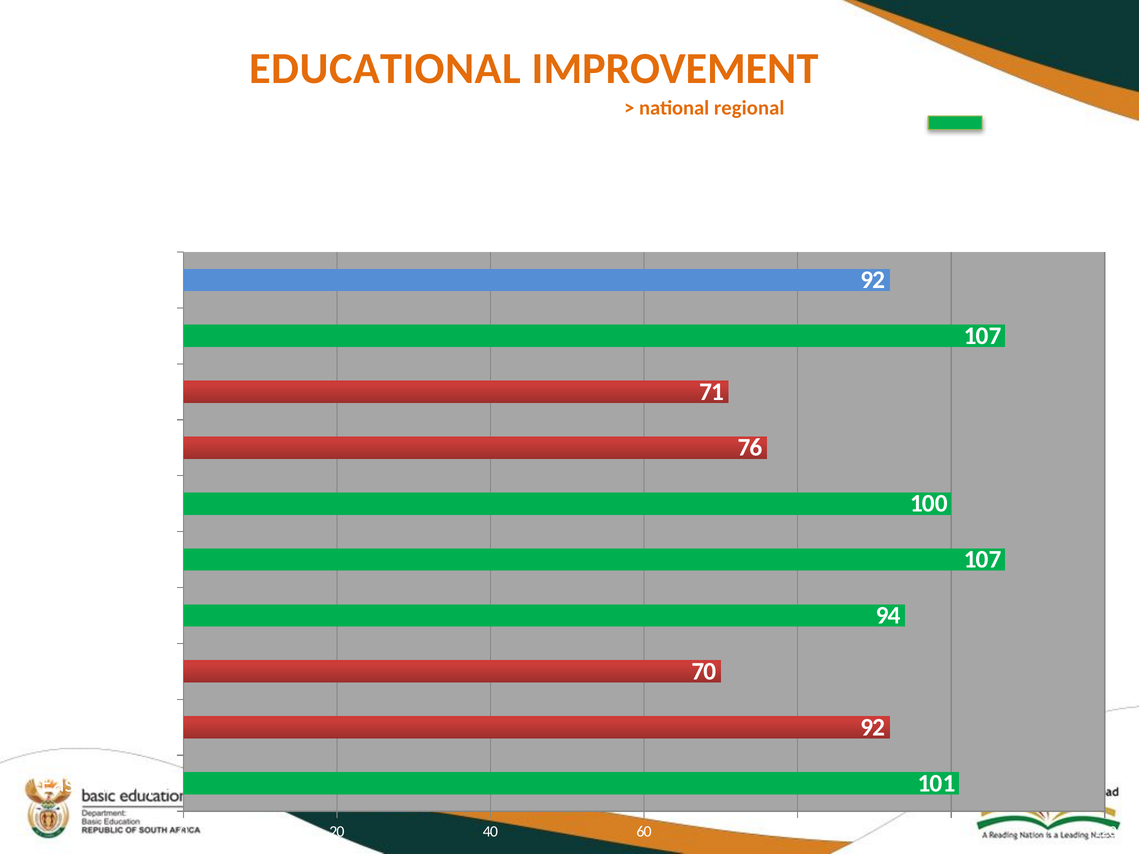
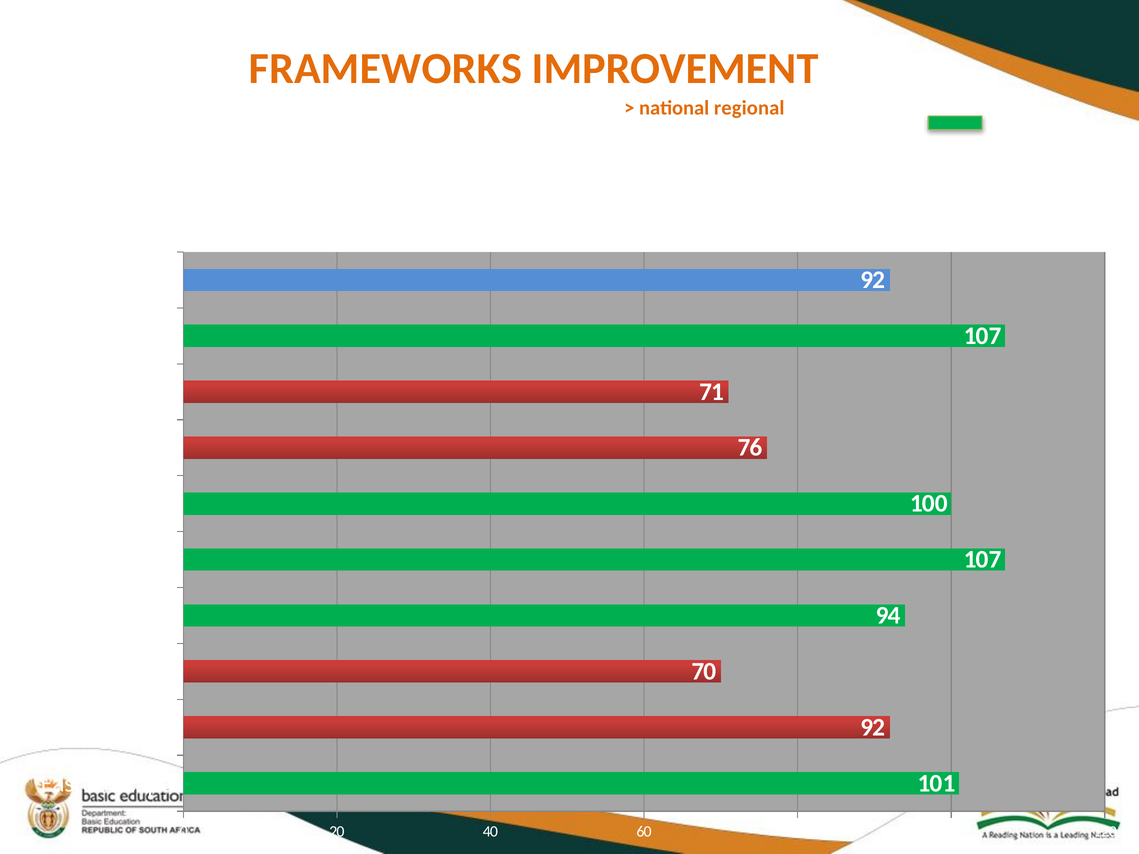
EDUCATIONAL: EDUCATIONAL -> FRAMEWORKS (385, 68)
